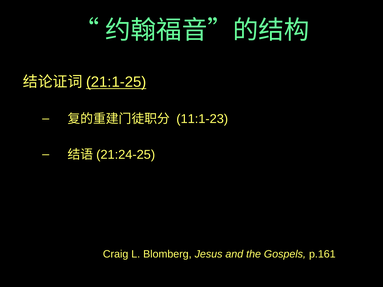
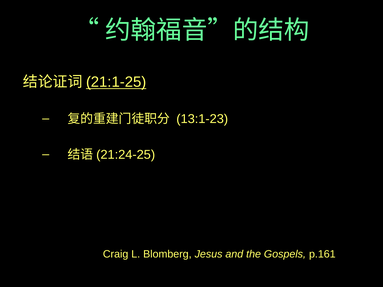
11:1-23: 11:1-23 -> 13:1-23 (202, 119)
